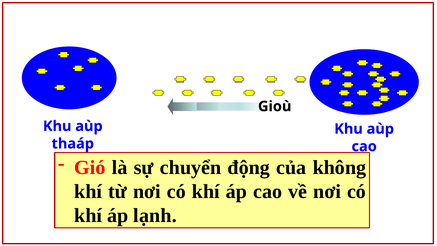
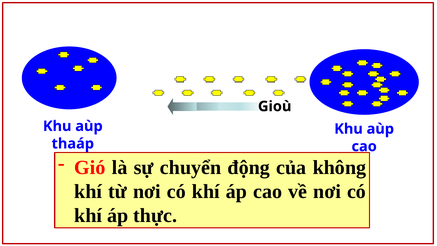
lạnh: lạnh -> thực (155, 215)
